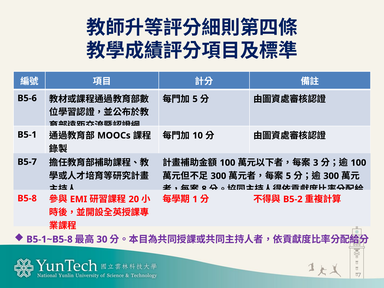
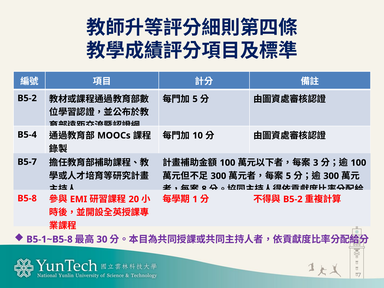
B5-6: B5-6 -> B5-2 (27, 98)
B5-1: B5-1 -> B5-4 (27, 135)
